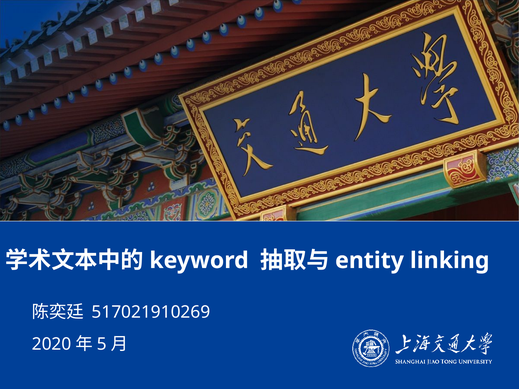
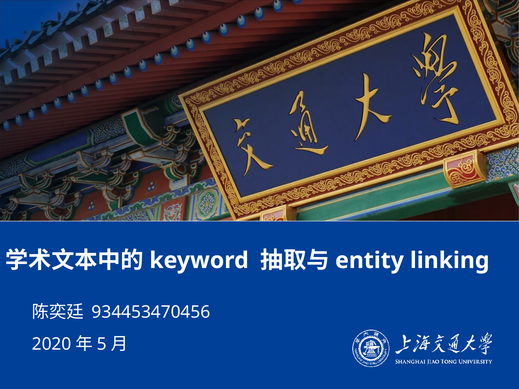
517021910269: 517021910269 -> 934453470456 (151, 312)
